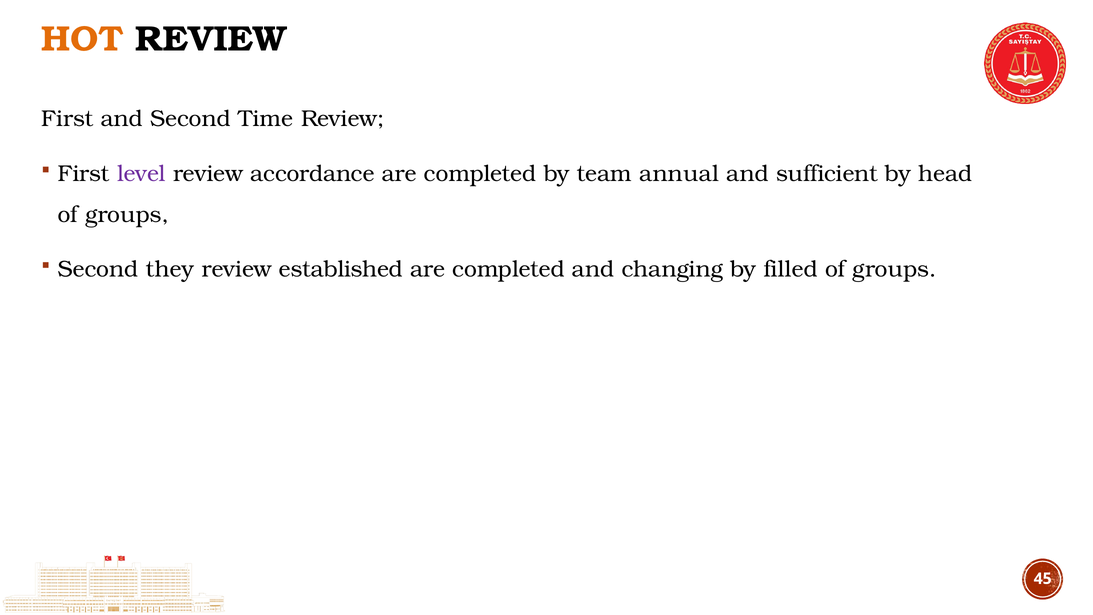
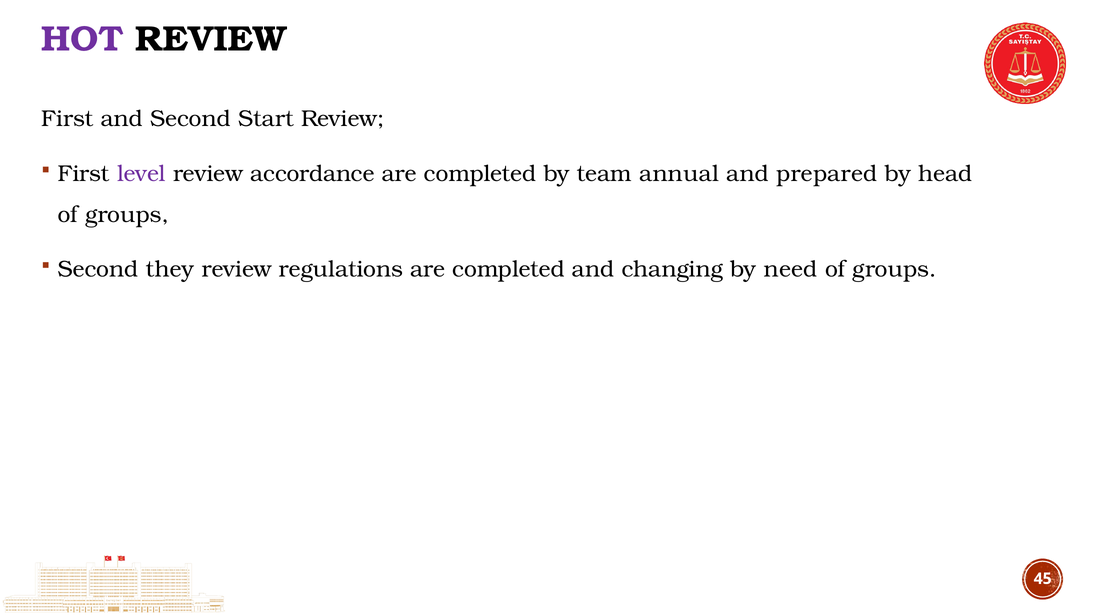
HOT colour: orange -> purple (82, 39)
Time: Time -> Start (266, 119)
sufficient: sufficient -> prepared (827, 174)
established: established -> regulations (341, 269)
filled: filled -> need (791, 269)
